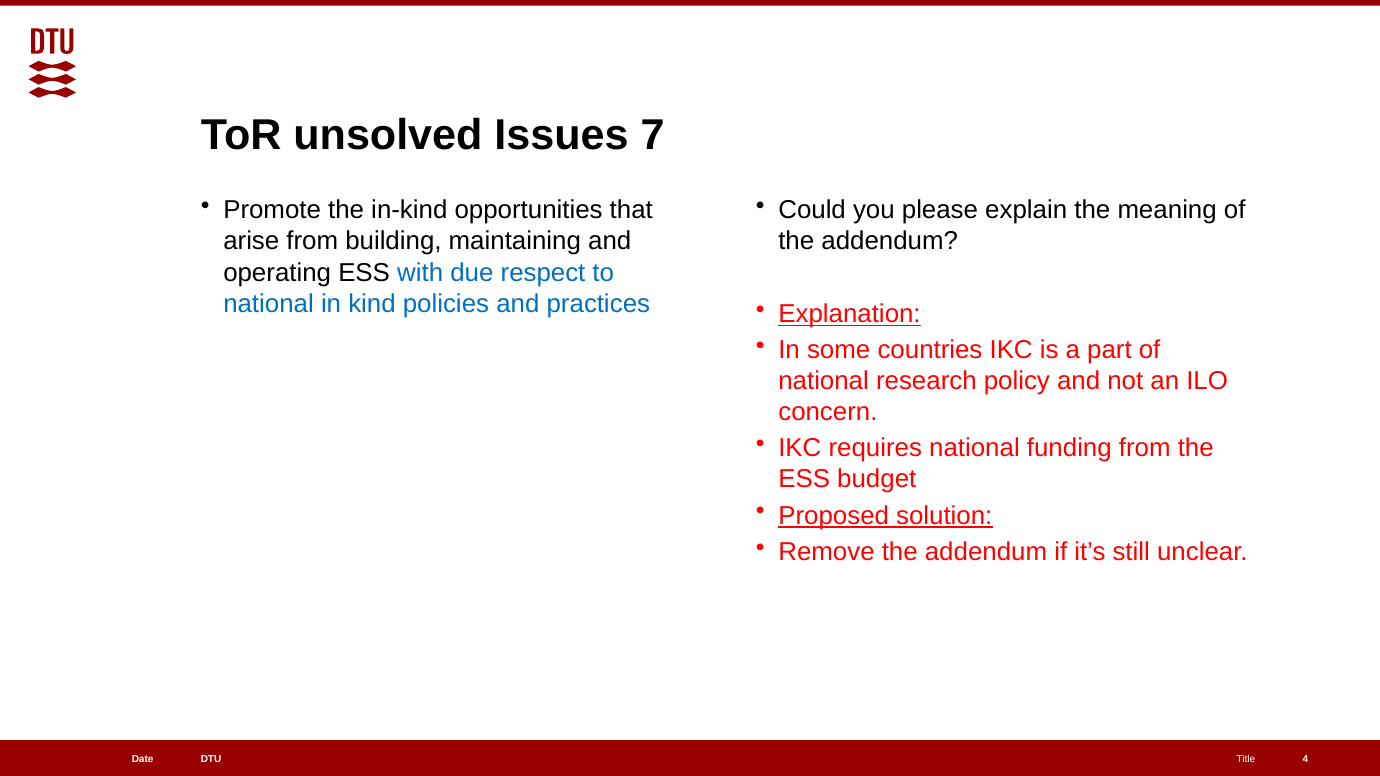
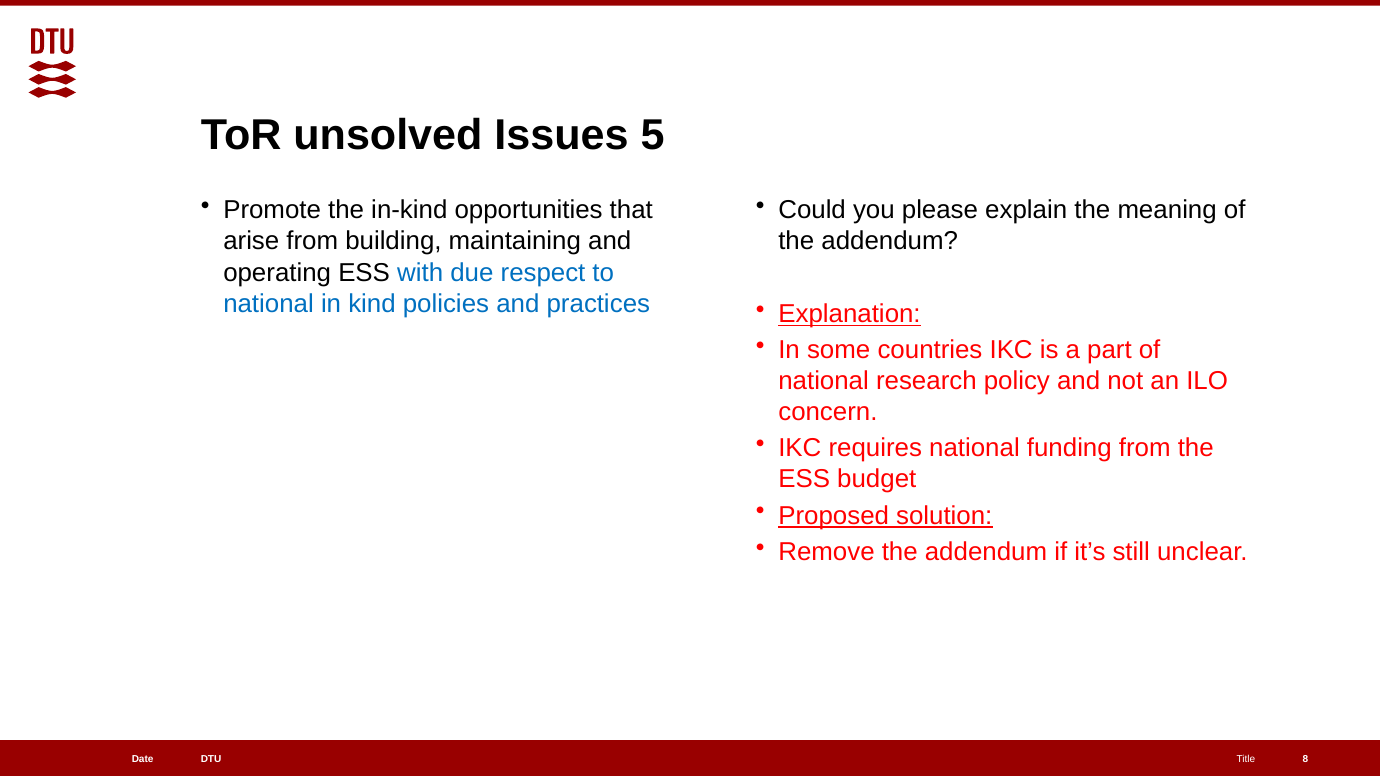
7: 7 -> 5 (653, 135)
4: 4 -> 8 (1305, 759)
